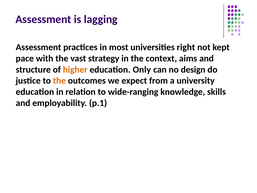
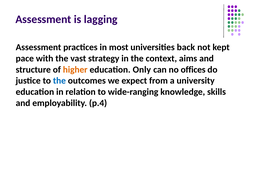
right: right -> back (186, 47)
design: design -> offices (193, 69)
the colour: orange -> blue (59, 81)
p.1: p.1 -> p.4 (98, 103)
